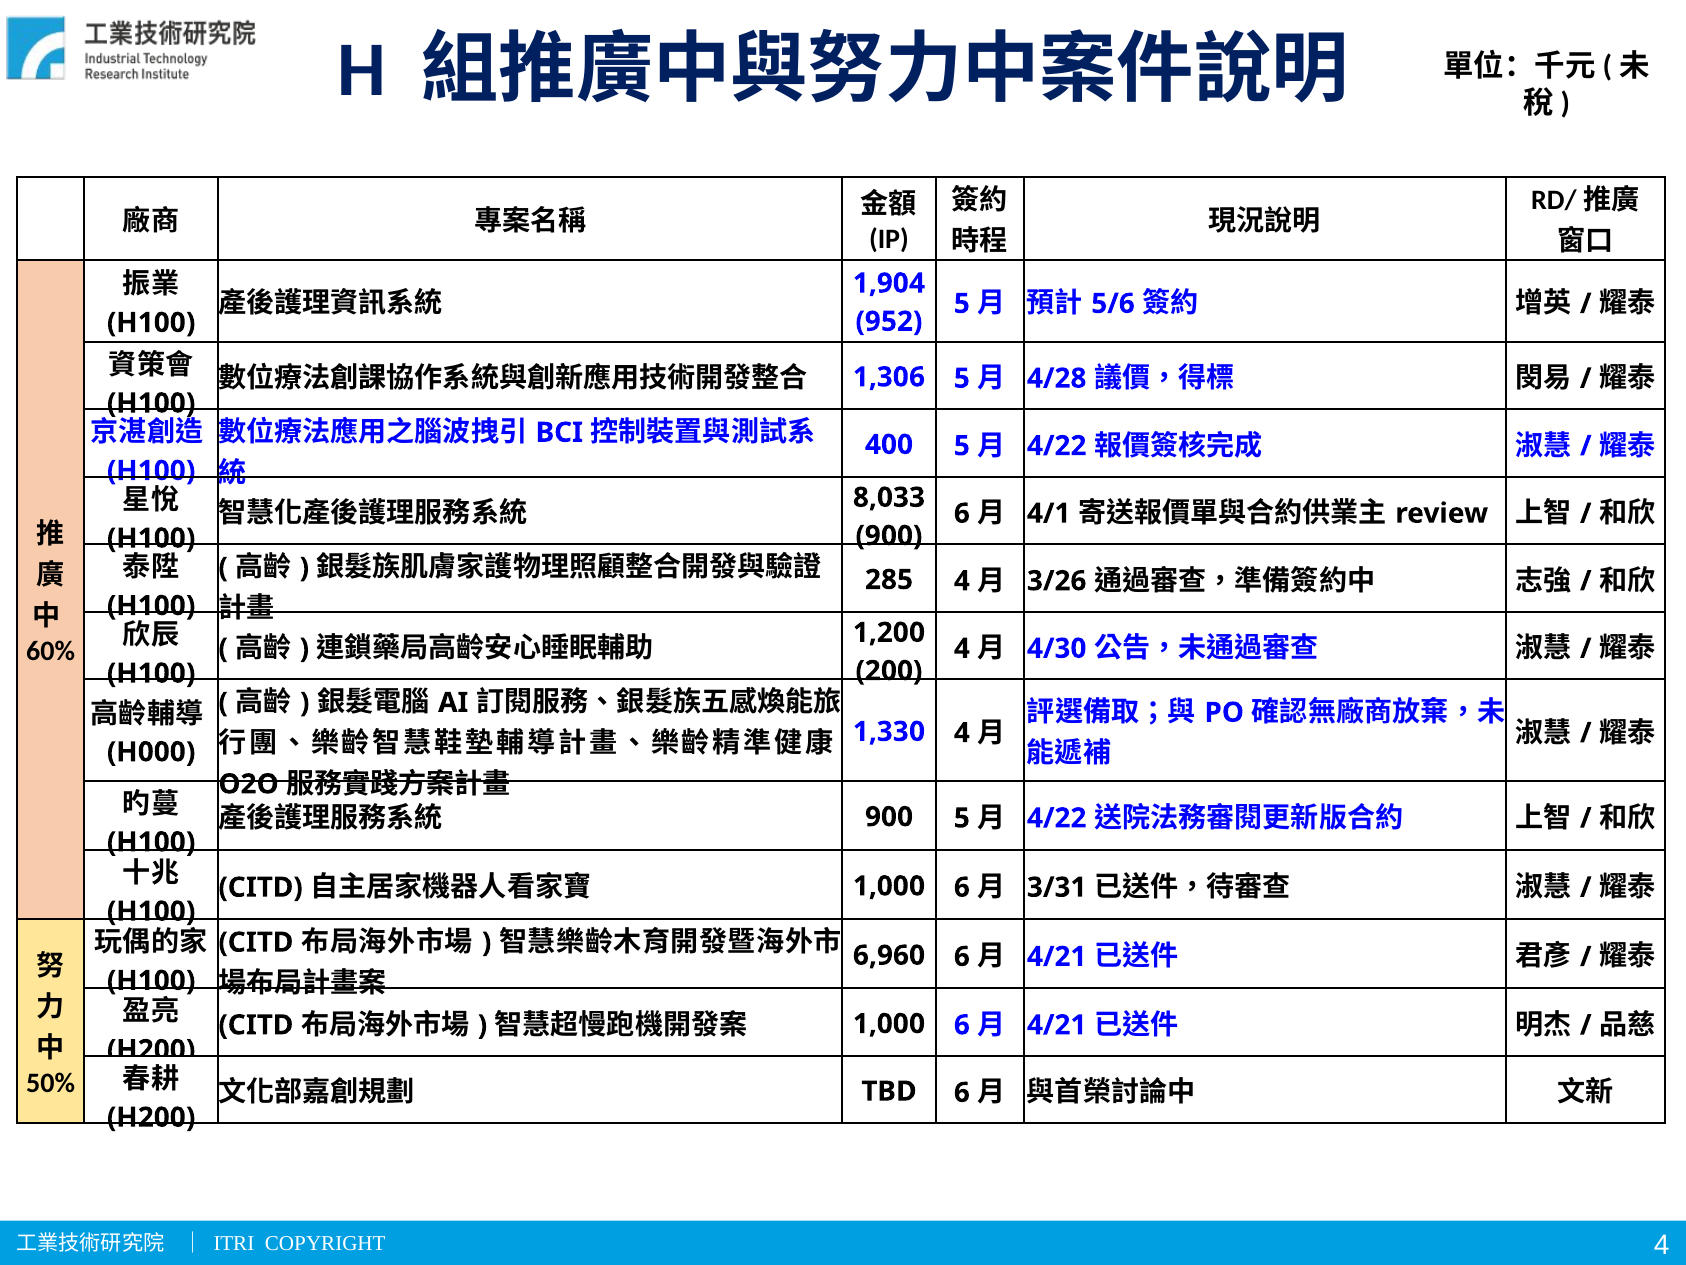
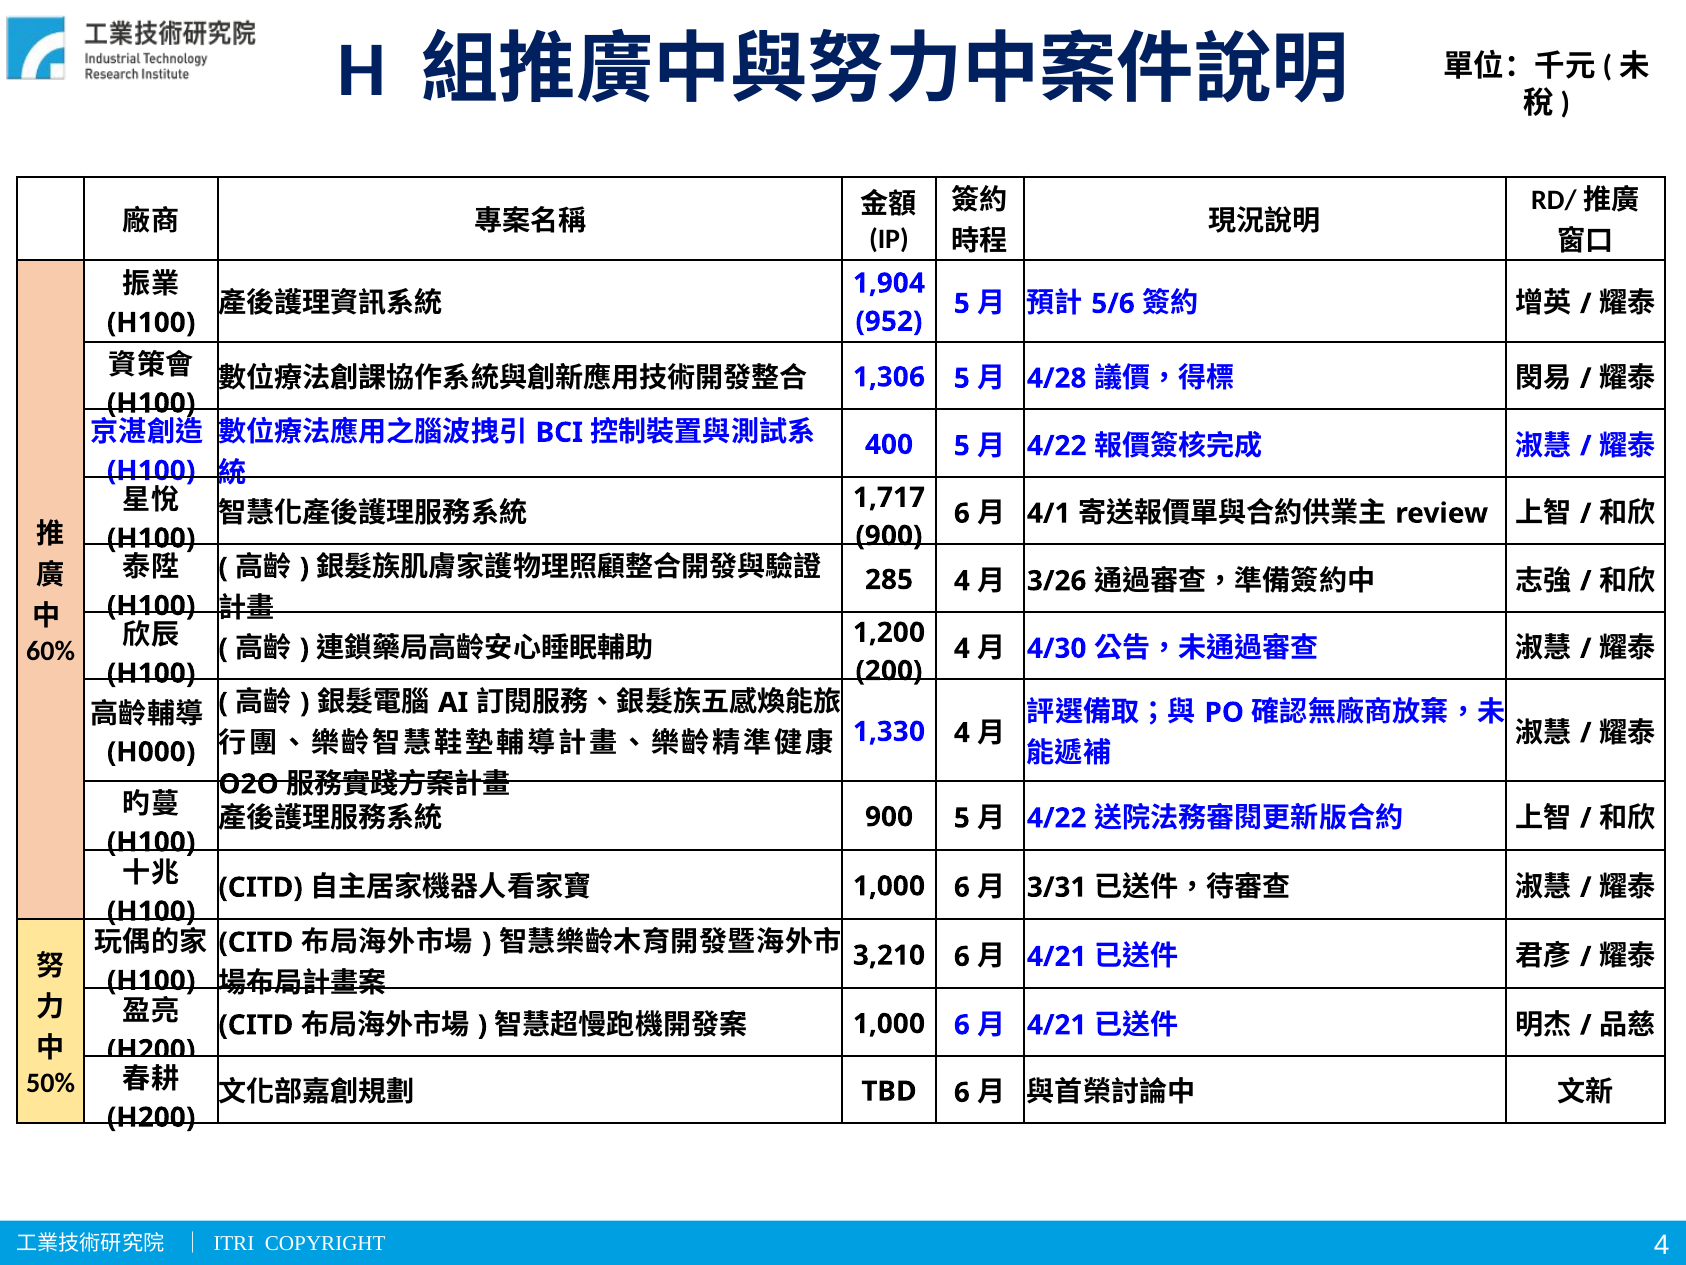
8,033: 8,033 -> 1,717 (889, 497)
6,960: 6,960 -> 3,210 (889, 955)
